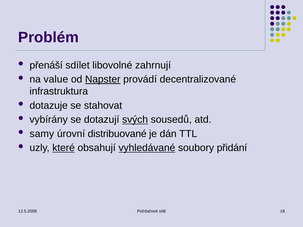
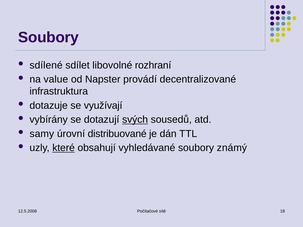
Problém: Problém -> Soubory (49, 37)
přenáší: přenáší -> sdílené (46, 65)
zahrnují: zahrnují -> rozhraní (153, 65)
Napster underline: present -> none (103, 79)
stahovat: stahovat -> využívají (103, 106)
vyhledávané underline: present -> none (147, 148)
přidání: přidání -> známý (232, 148)
